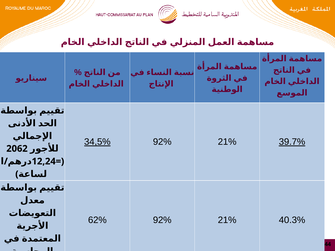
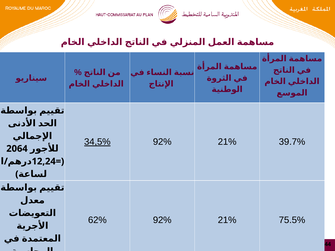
39.7% underline: present -> none (292, 142)
2062: 2062 -> 2064 (17, 149)
40.3%: 40.3% -> 75.5% (292, 220)
